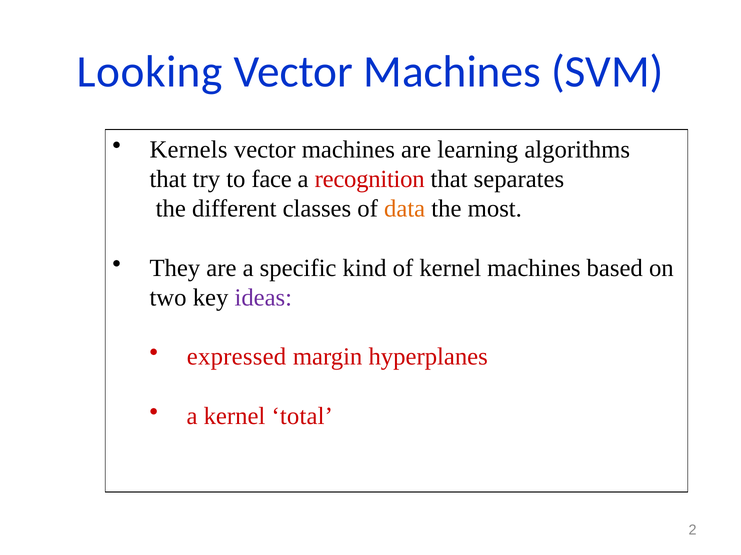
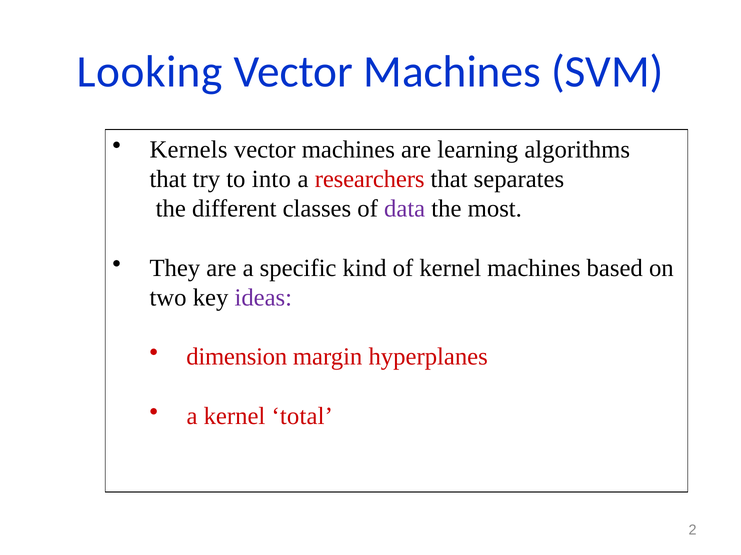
face: face -> into (271, 179)
recognition: recognition -> researchers (370, 179)
data colour: orange -> purple (405, 209)
expressed: expressed -> dimension (237, 357)
